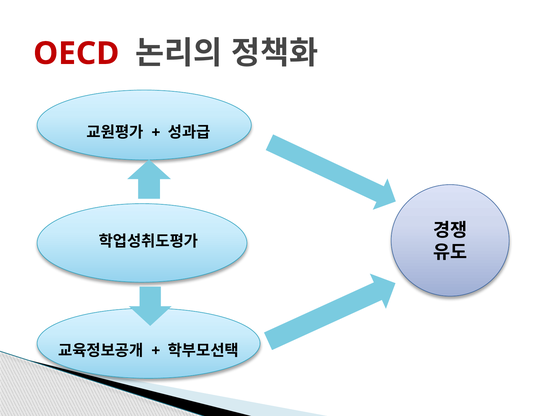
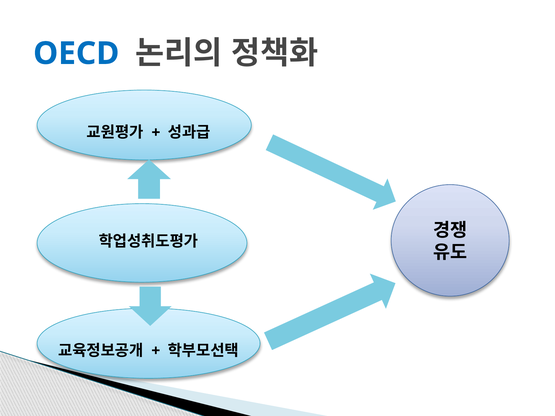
OECD colour: red -> blue (76, 54)
